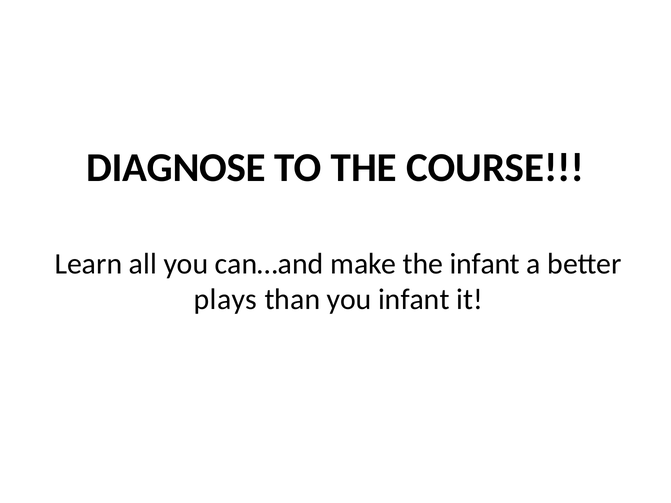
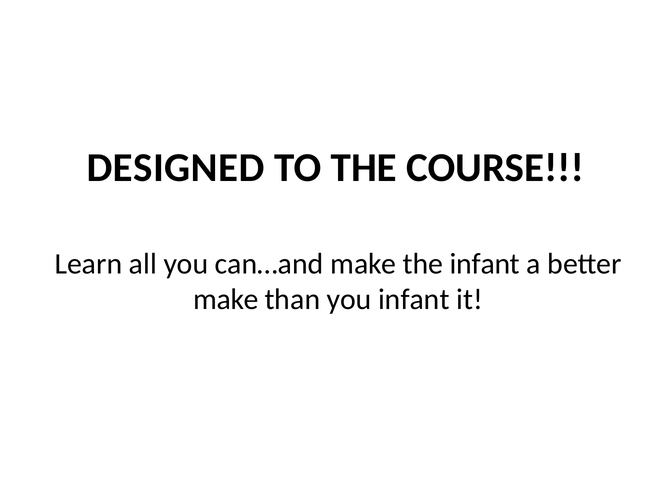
DIAGNOSE: DIAGNOSE -> DESIGNED (176, 168)
plays: plays -> make (226, 300)
